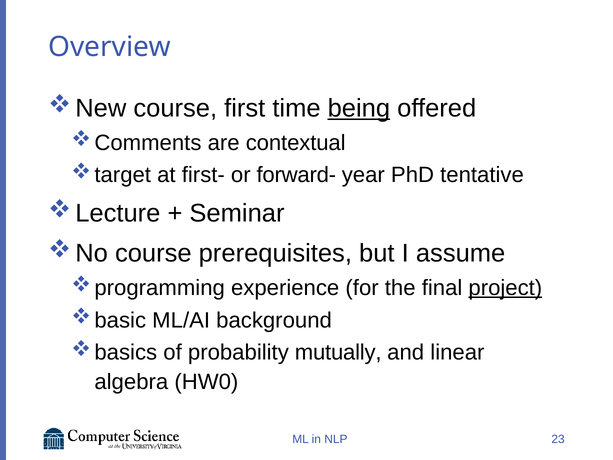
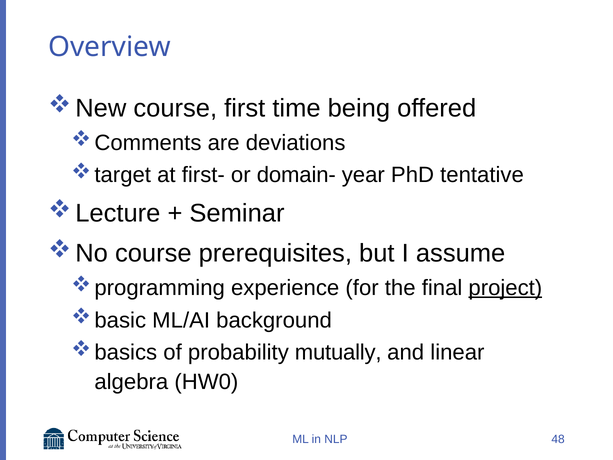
being underline: present -> none (359, 108)
contextual: contextual -> deviations (296, 143)
forward-: forward- -> domain- (296, 175)
23: 23 -> 48 (558, 439)
